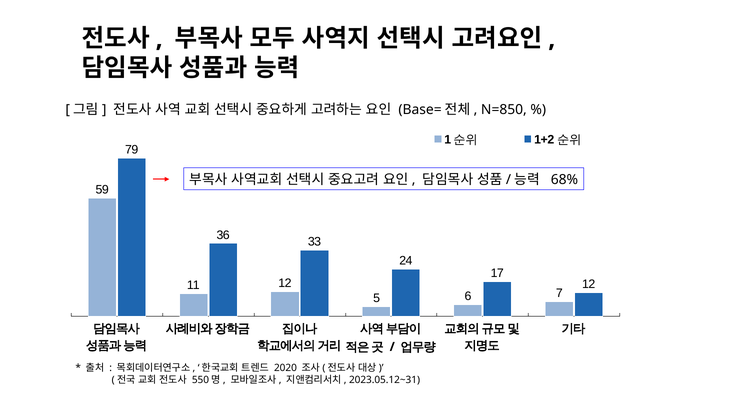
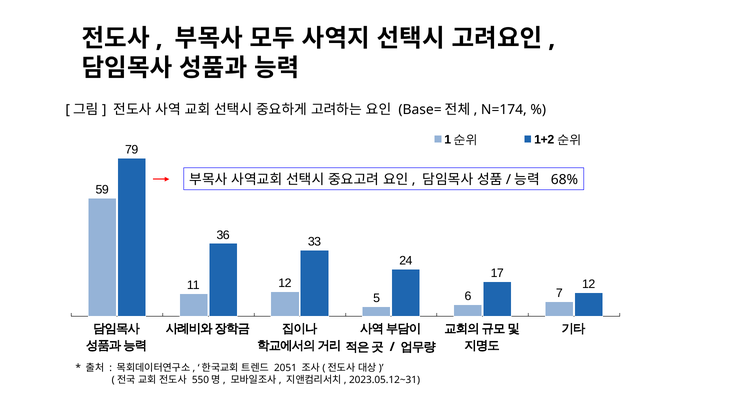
N=850: N=850 -> N=174 (504, 110)
2020: 2020 -> 2051 (285, 368)
